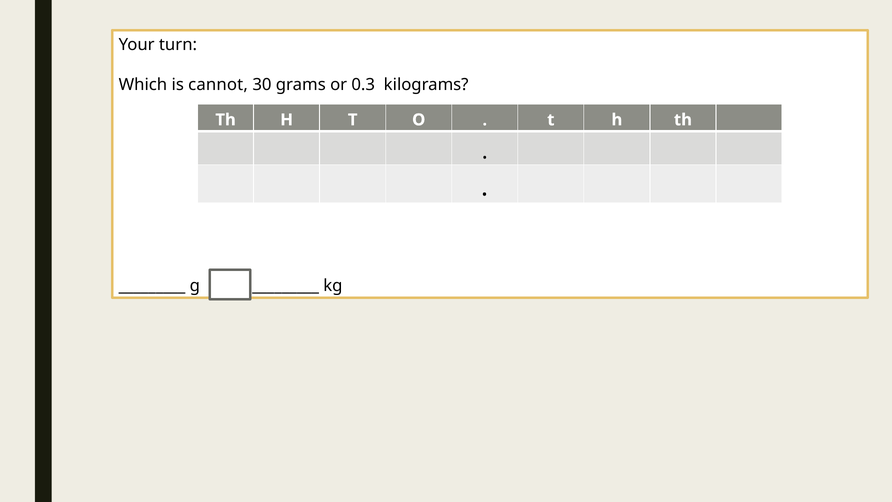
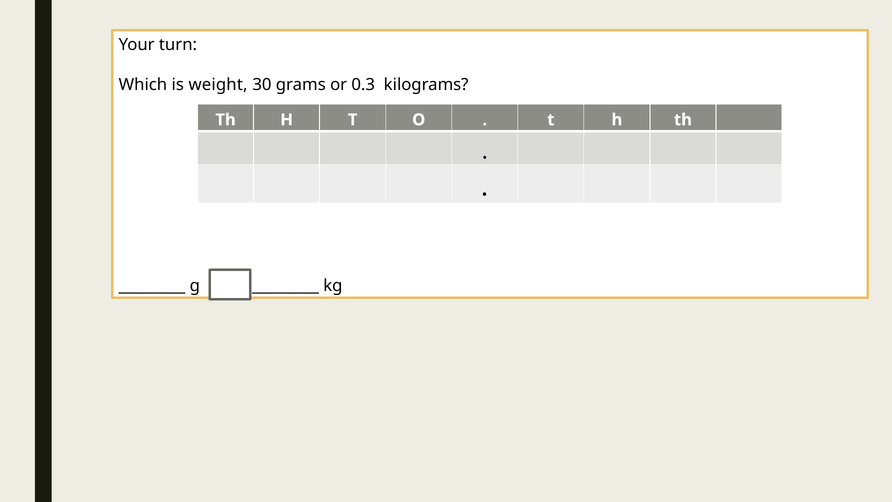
cannot: cannot -> weight (218, 85)
